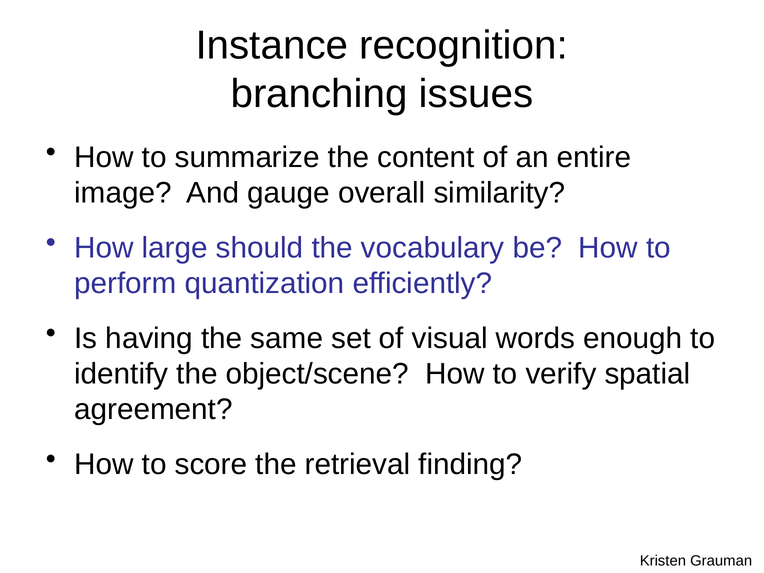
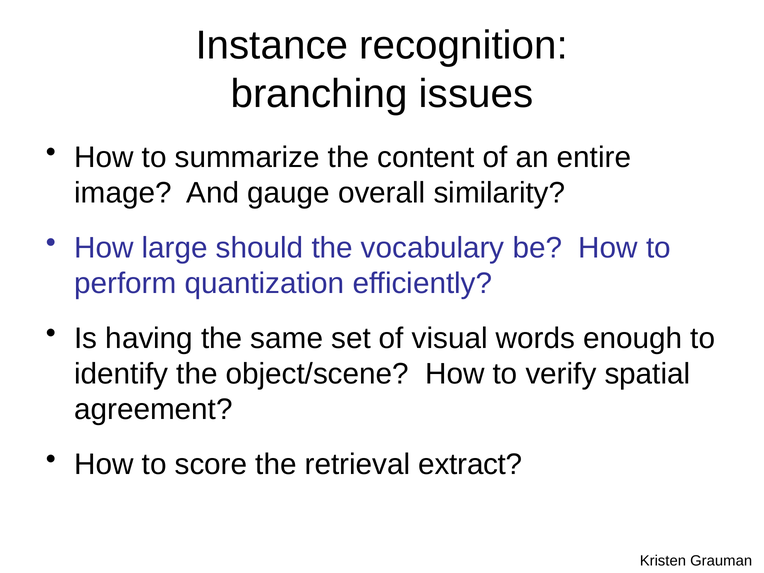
finding: finding -> extract (470, 464)
